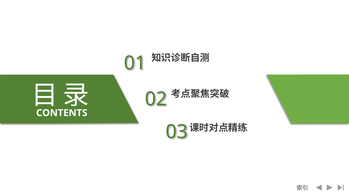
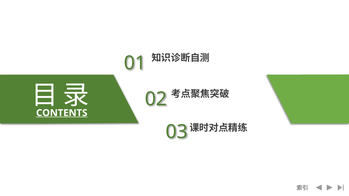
CONTENTS underline: none -> present (62, 113)
